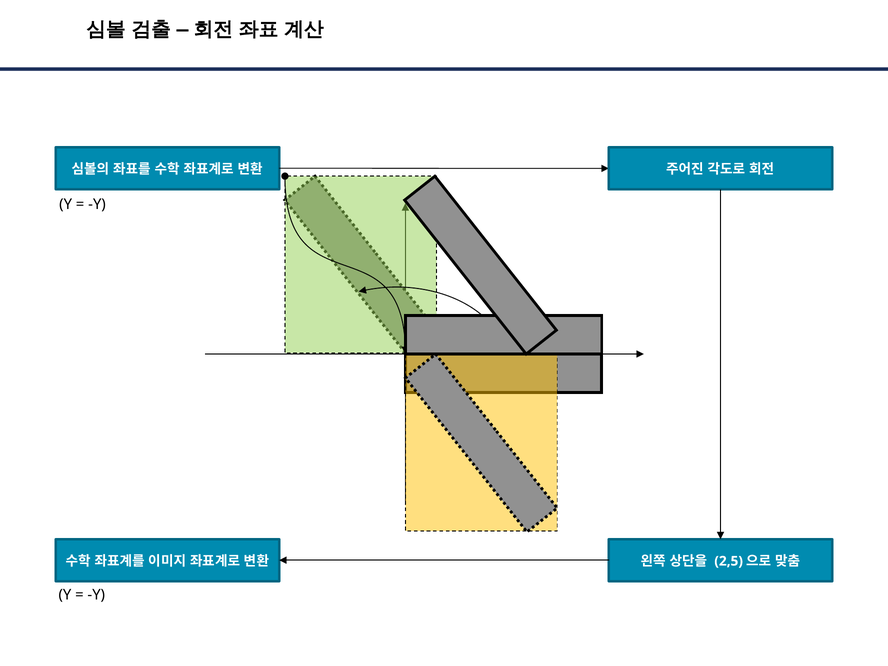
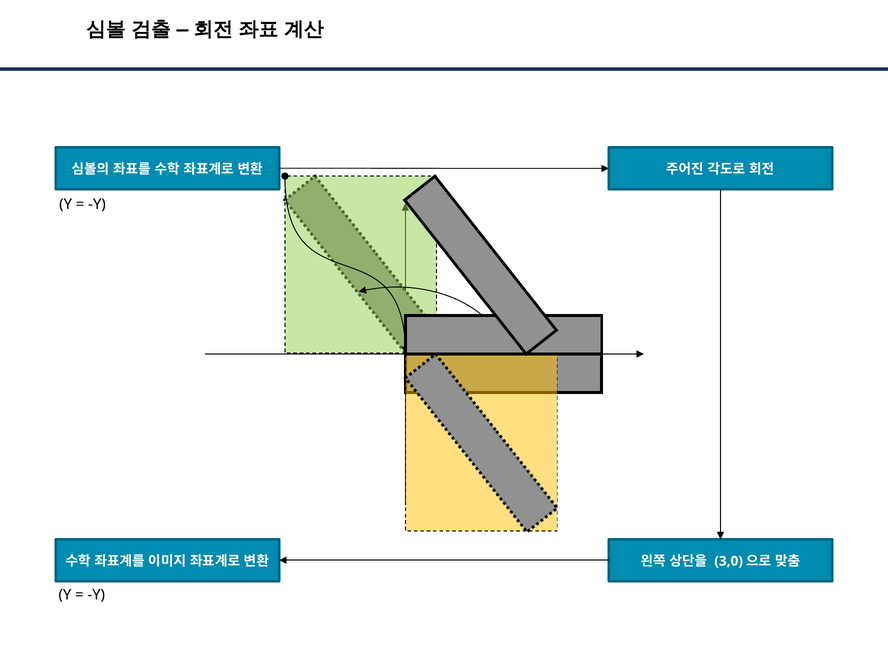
2,5: 2,5 -> 3,0 (729, 561)
